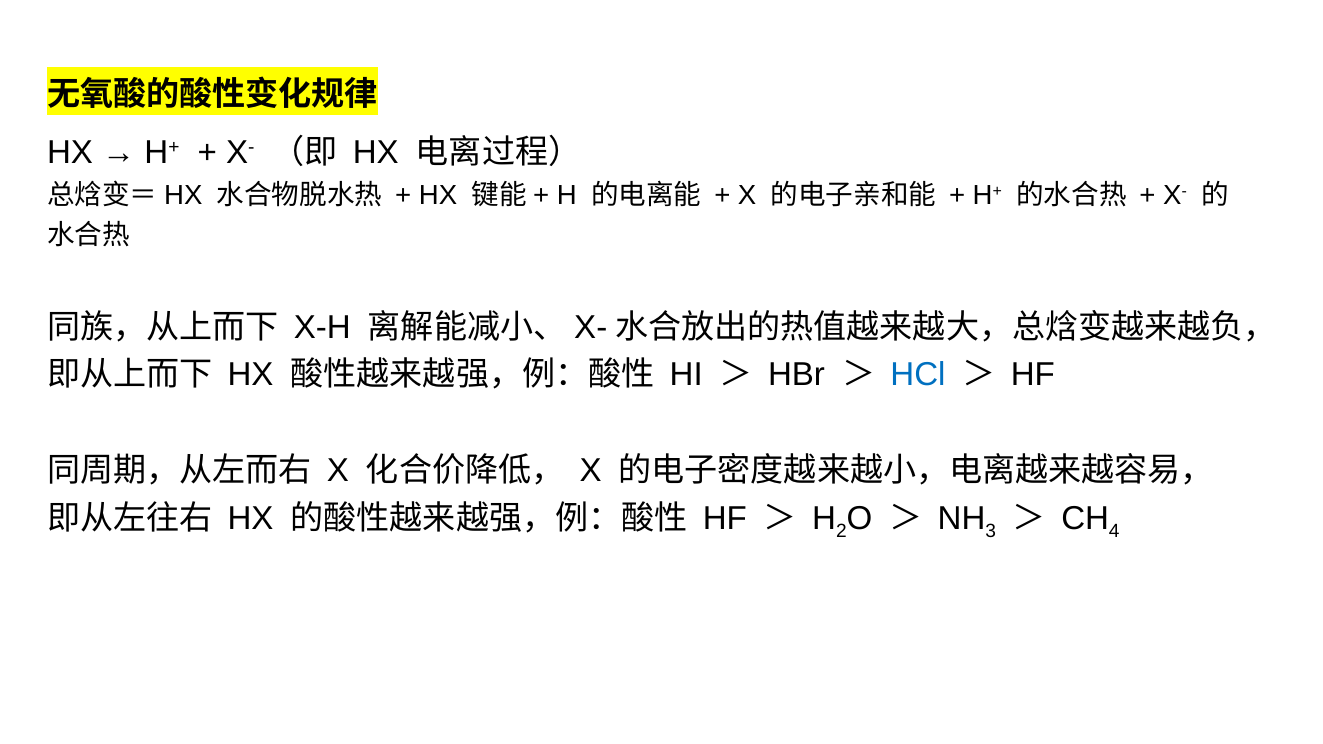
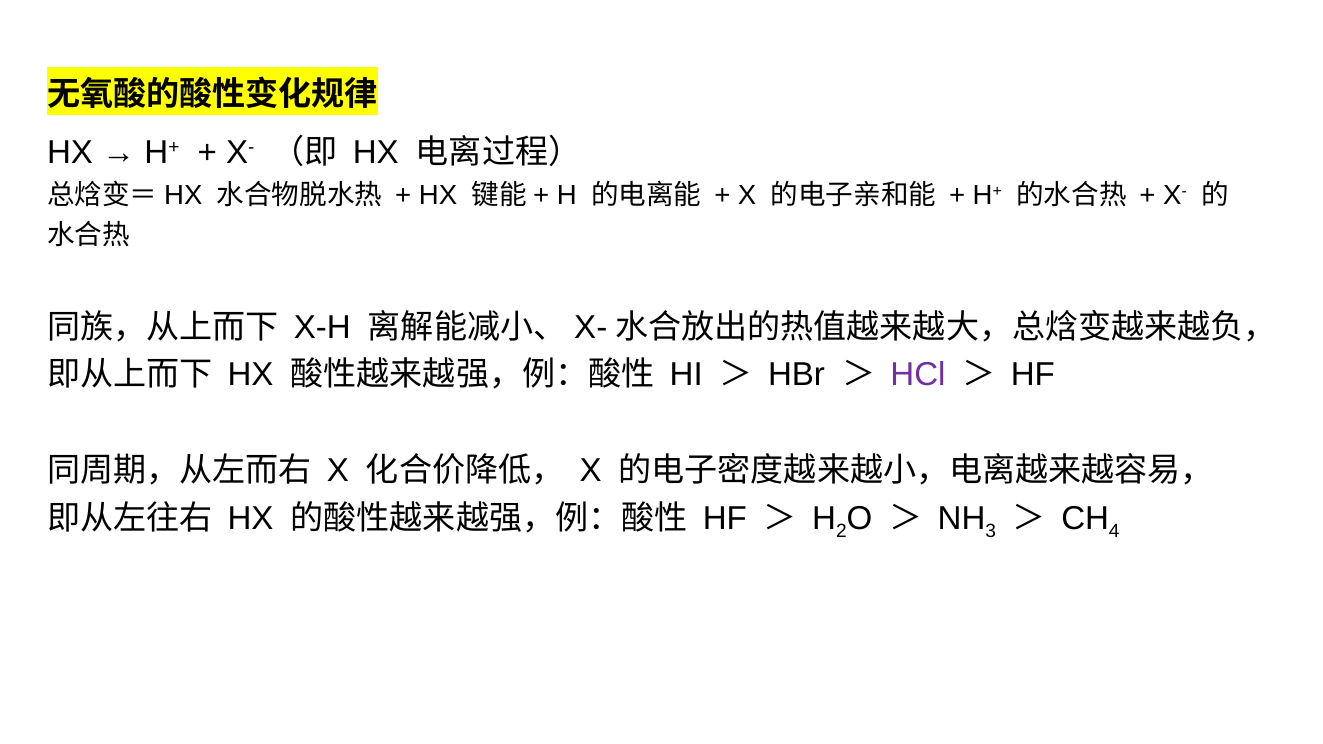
HCl colour: blue -> purple (918, 375)
